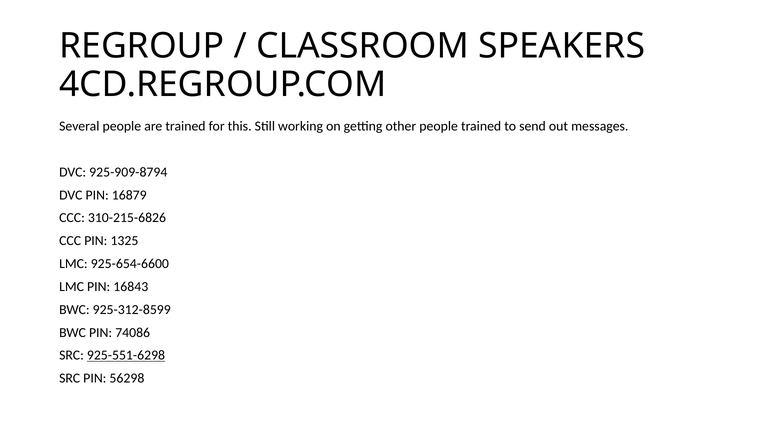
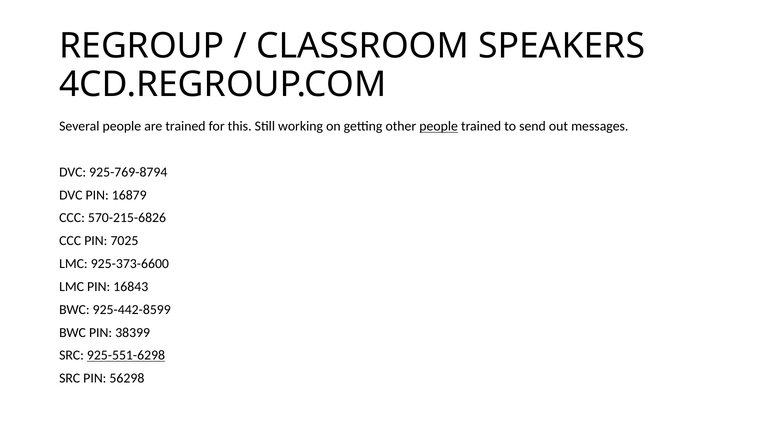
people underline: none -> present (439, 126)
925-909-8794: 925-909-8794 -> 925-769-8794 (128, 172)
310-215-6826: 310-215-6826 -> 570-215-6826 (127, 218)
1325: 1325 -> 7025 (124, 241)
925-654-6600: 925-654-6600 -> 925-373-6600 (130, 264)
925-312-8599: 925-312-8599 -> 925-442-8599 (132, 310)
74086: 74086 -> 38399 (133, 333)
